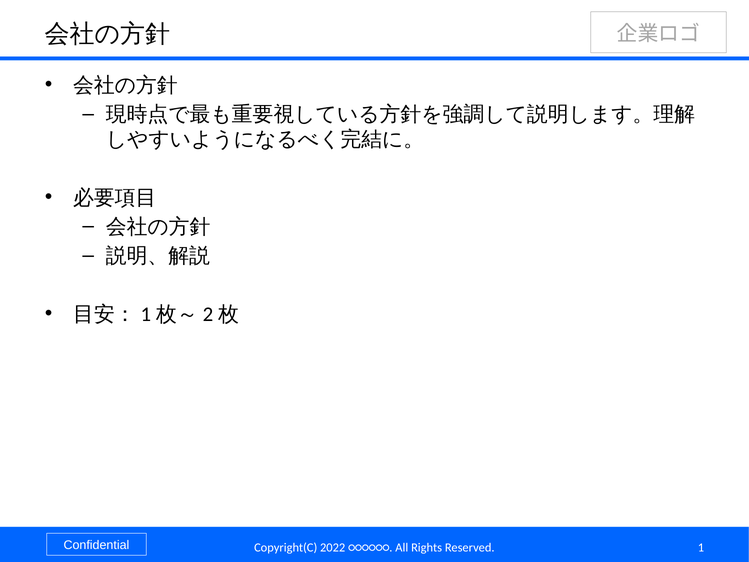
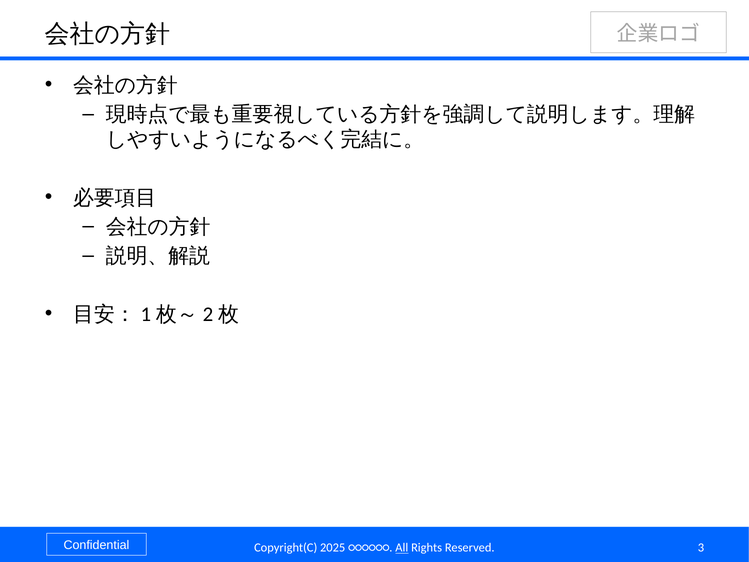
2022: 2022 -> 2025 (333, 548)
All underline: none -> present (402, 548)
1: 1 -> 3 (701, 548)
